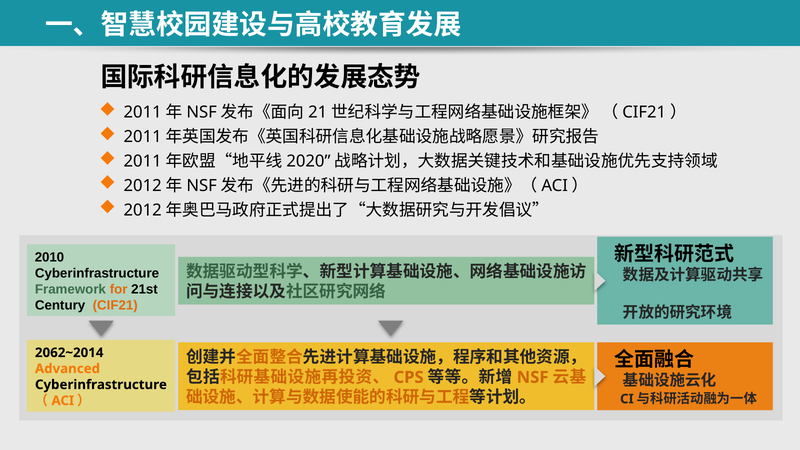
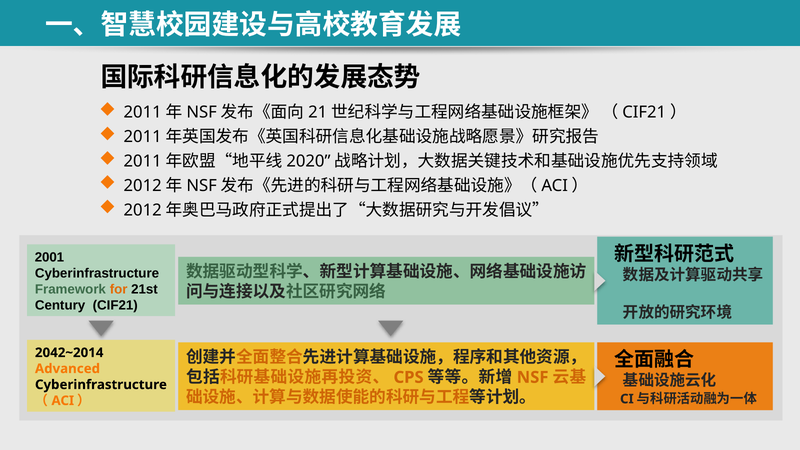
2010: 2010 -> 2001 (49, 257)
CIF21 colour: orange -> black (115, 305)
2062~2014: 2062~2014 -> 2042~2014 (69, 353)
